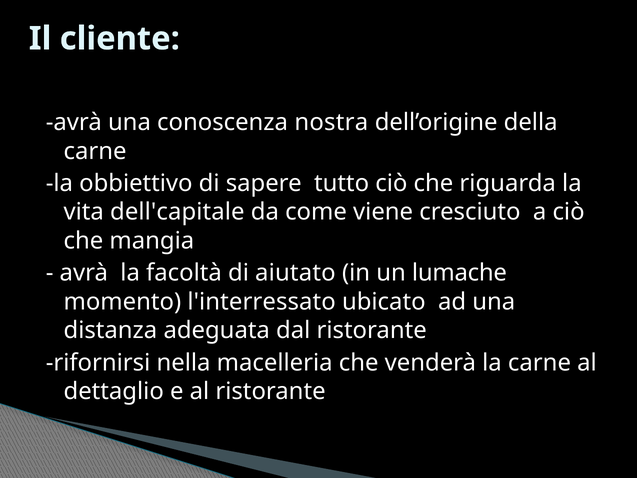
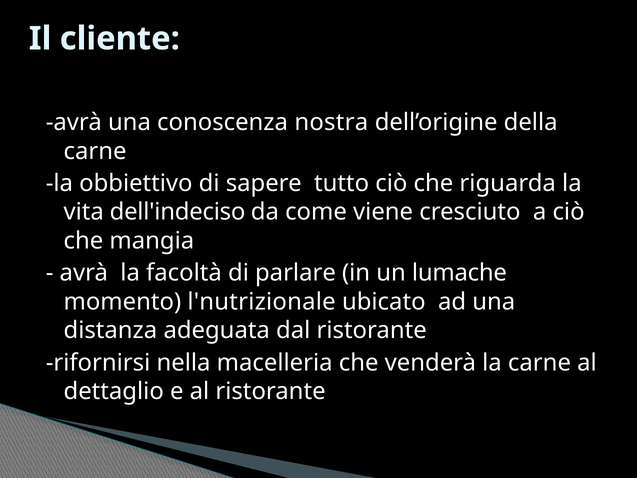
dell'capitale: dell'capitale -> dell'indeciso (178, 212)
aiutato: aiutato -> parlare (295, 273)
l'interressato: l'interressato -> l'nutrizionale (262, 302)
